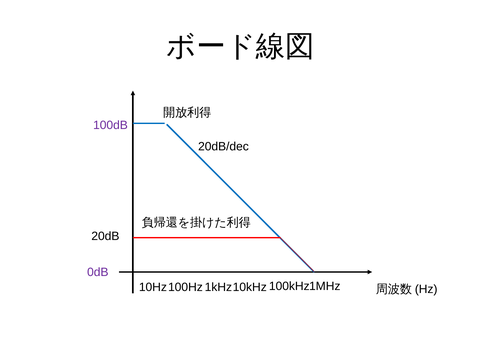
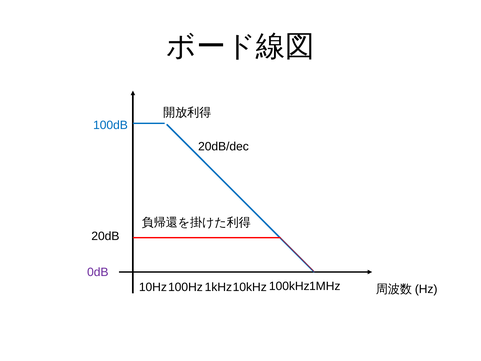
100dB colour: purple -> blue (110, 125)
